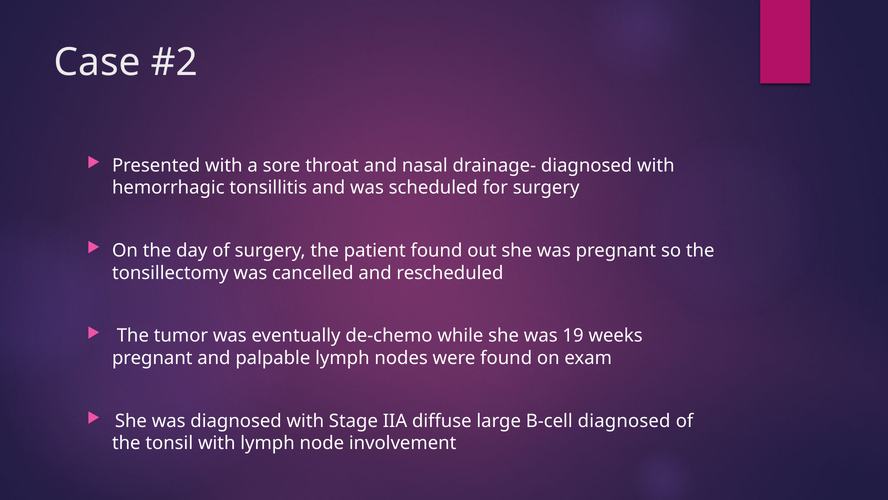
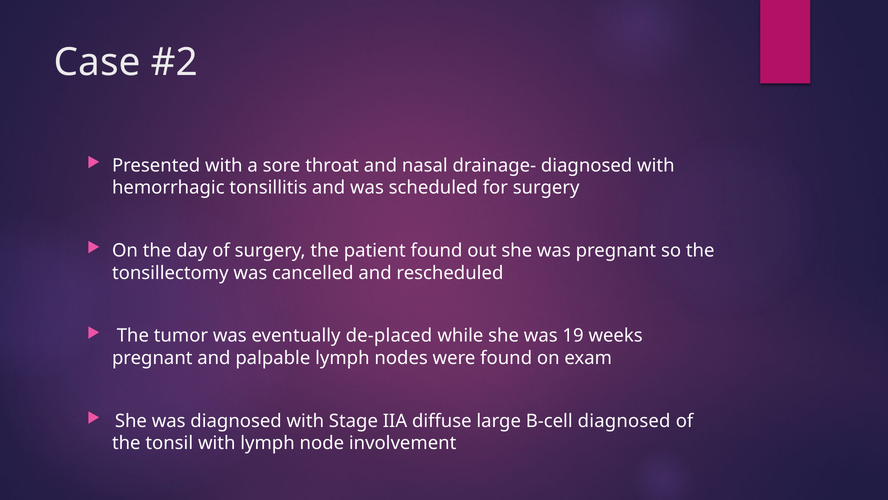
de-chemo: de-chemo -> de-placed (389, 336)
